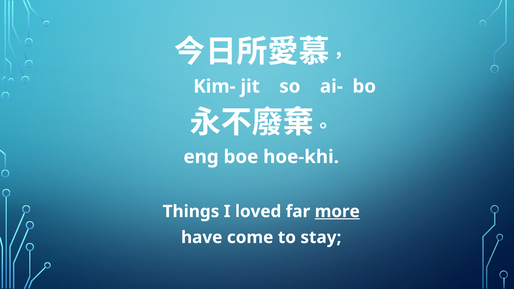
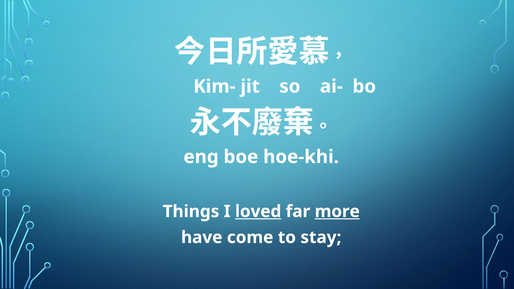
loved underline: none -> present (258, 212)
